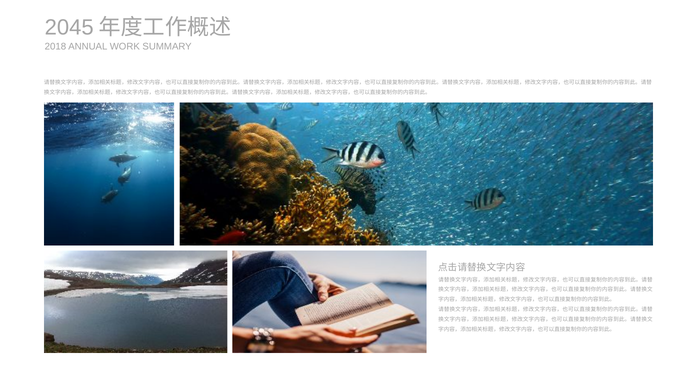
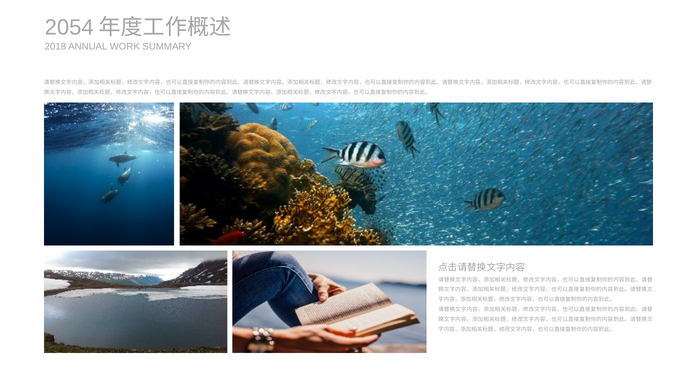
2045: 2045 -> 2054 (69, 28)
